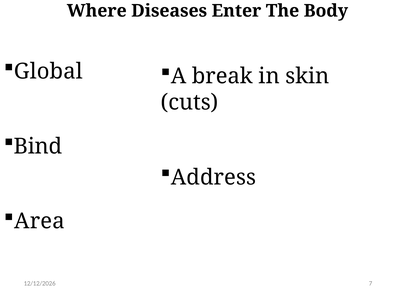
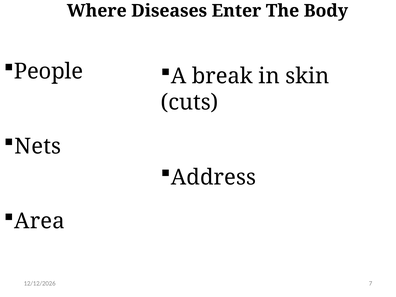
Global: Global -> People (49, 71)
Bind: Bind -> Nets (38, 146)
